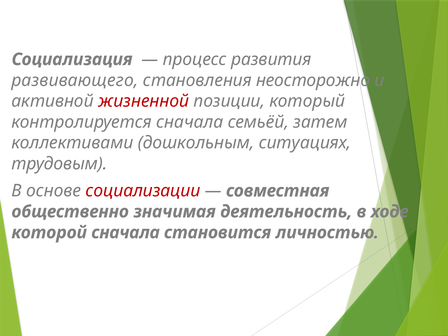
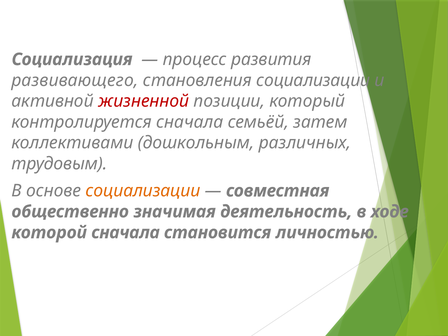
становления неосторожно: неосторожно -> социализации (313, 80)
ситуациях: ситуациях -> различных (305, 143)
социализации colour: red -> orange (143, 191)
